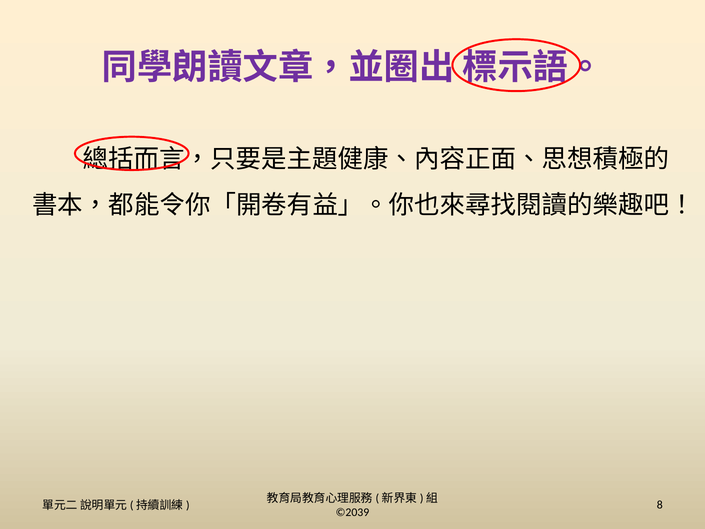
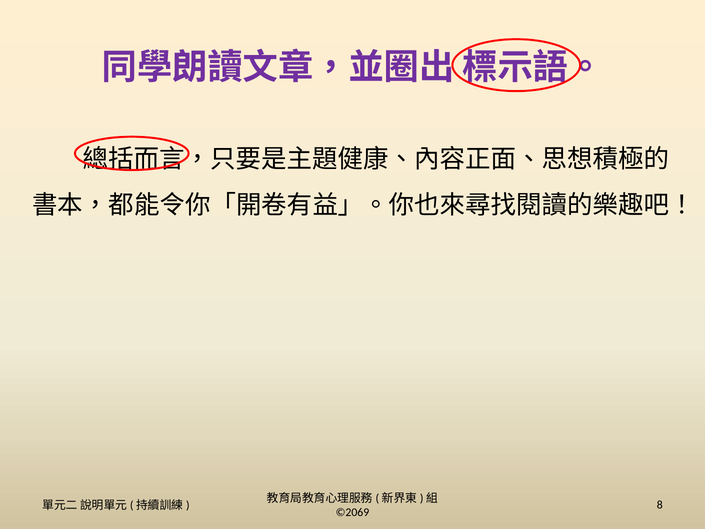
©2039: ©2039 -> ©2069 (352, 512)
